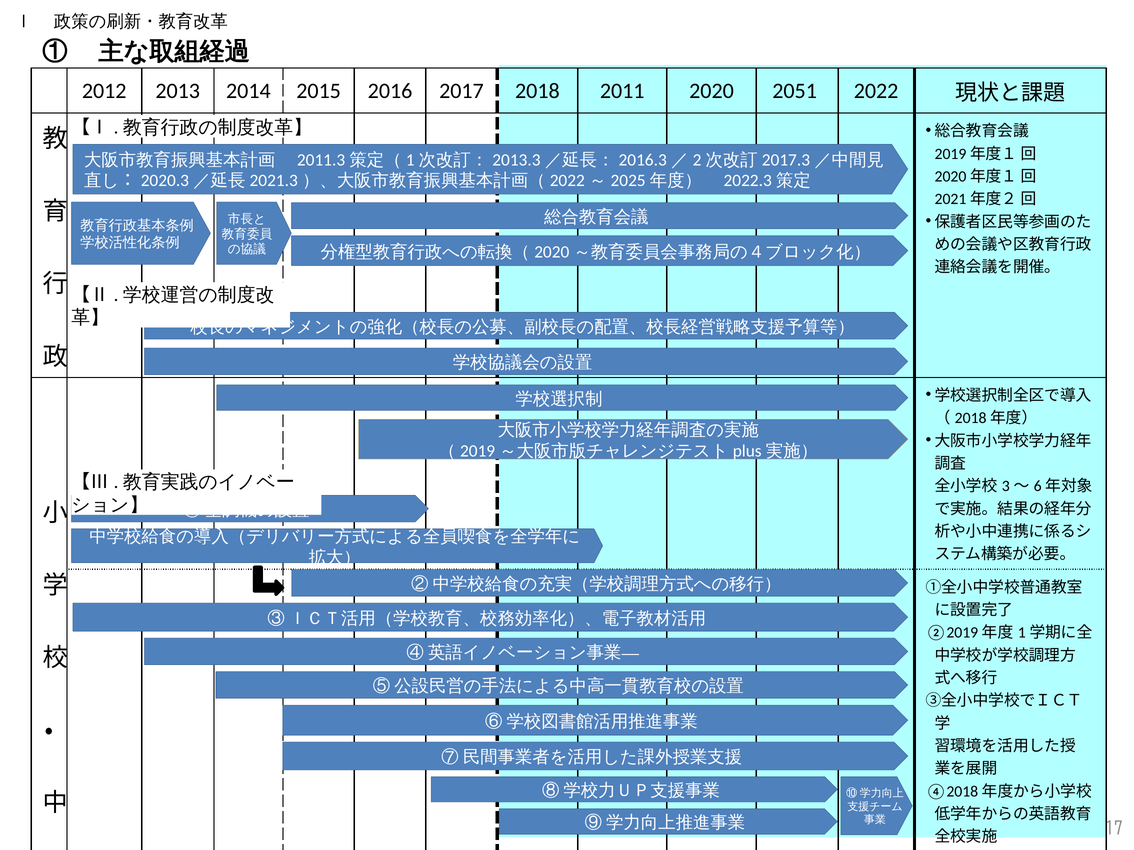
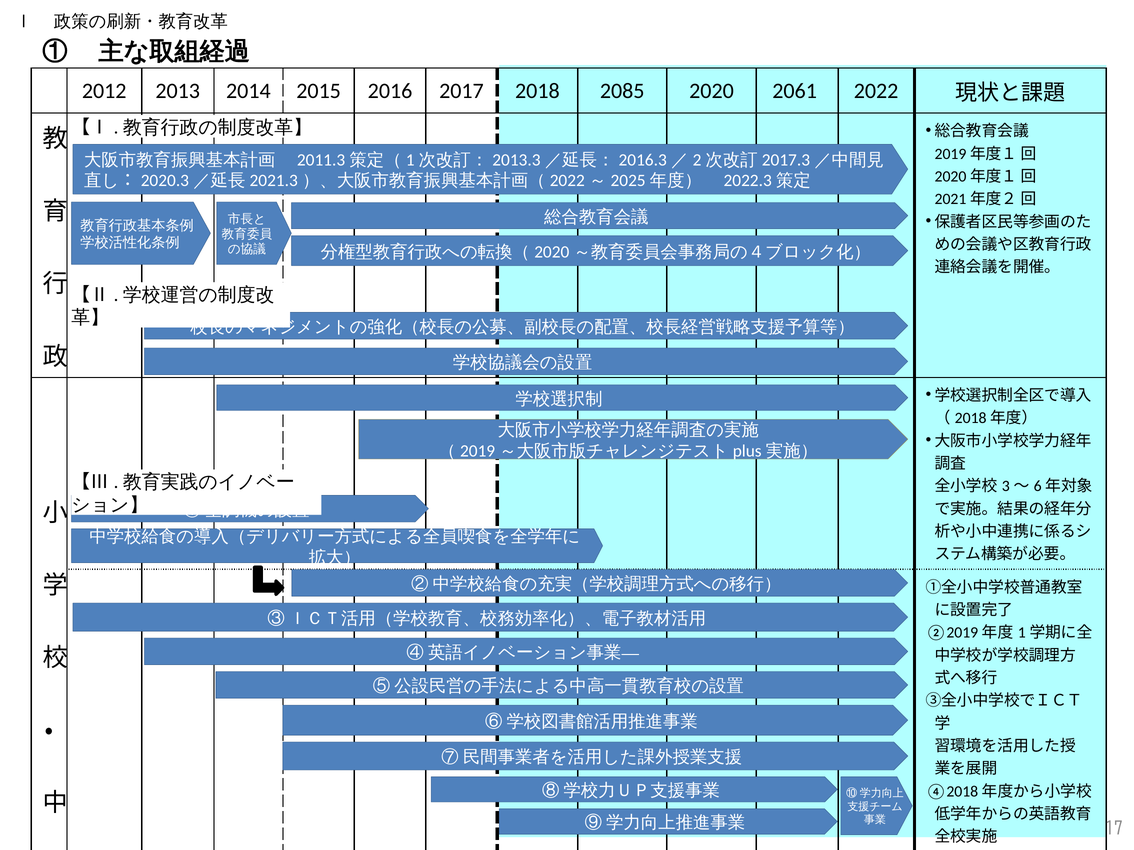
2011: 2011 -> 2085 (622, 91)
2051: 2051 -> 2061 (795, 91)
